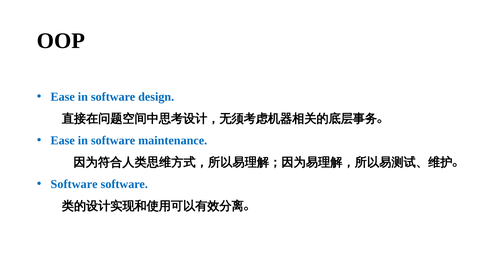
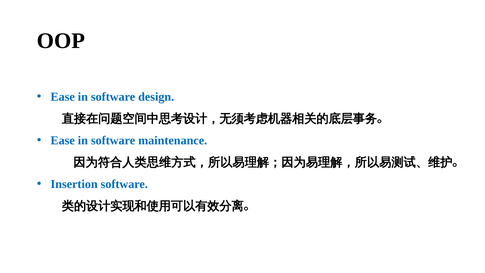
Software: Software -> Insertion (74, 184)
